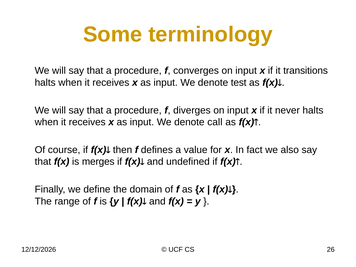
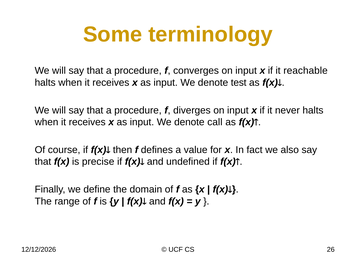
transitions: transitions -> reachable (306, 71)
merges: merges -> precise (98, 162)
